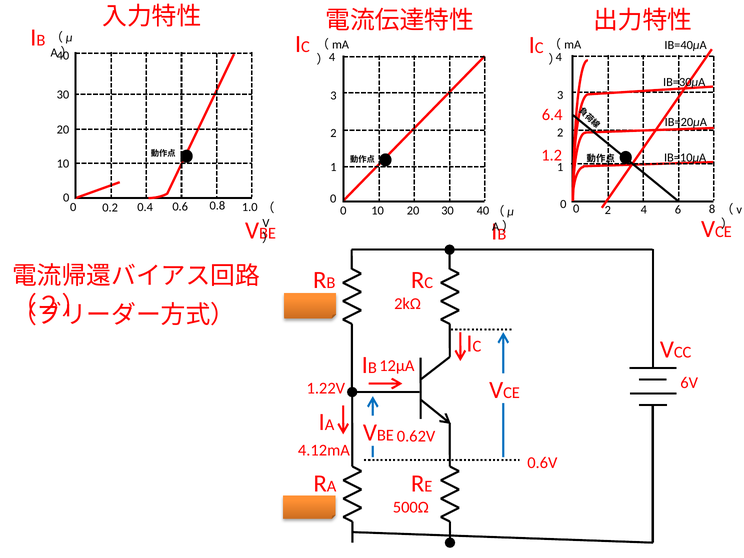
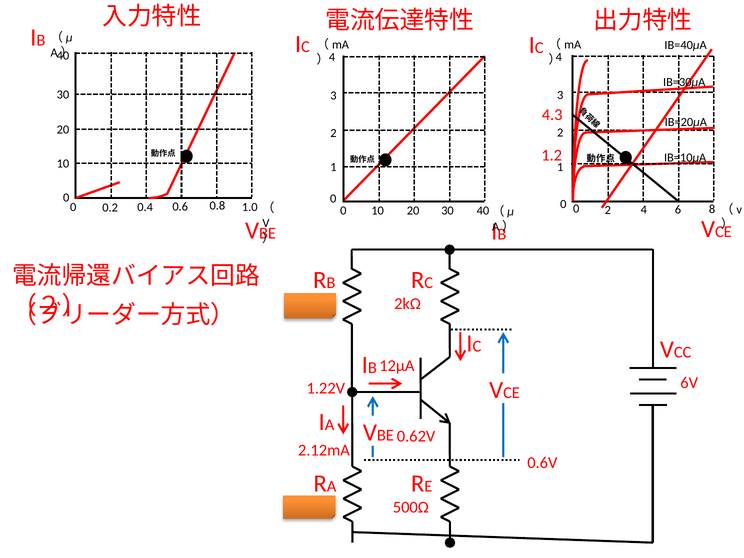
6.4: 6.4 -> 4.3 (552, 115)
4.12mA: 4.12mA -> 2.12mA (324, 450)
